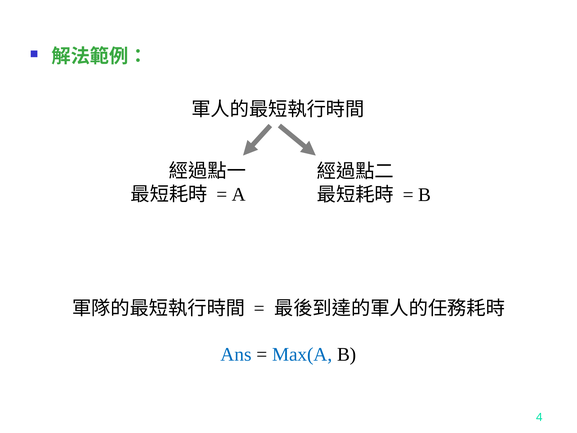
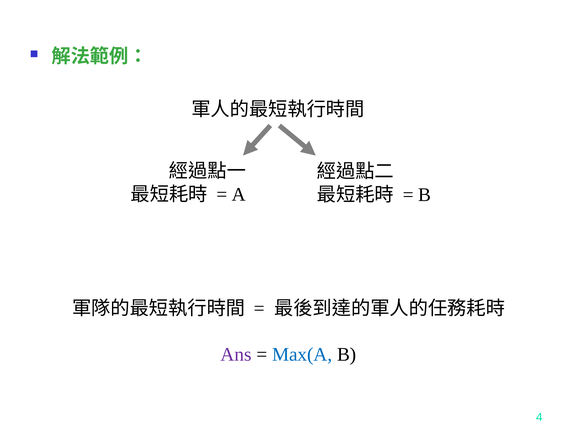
Ans colour: blue -> purple (236, 354)
